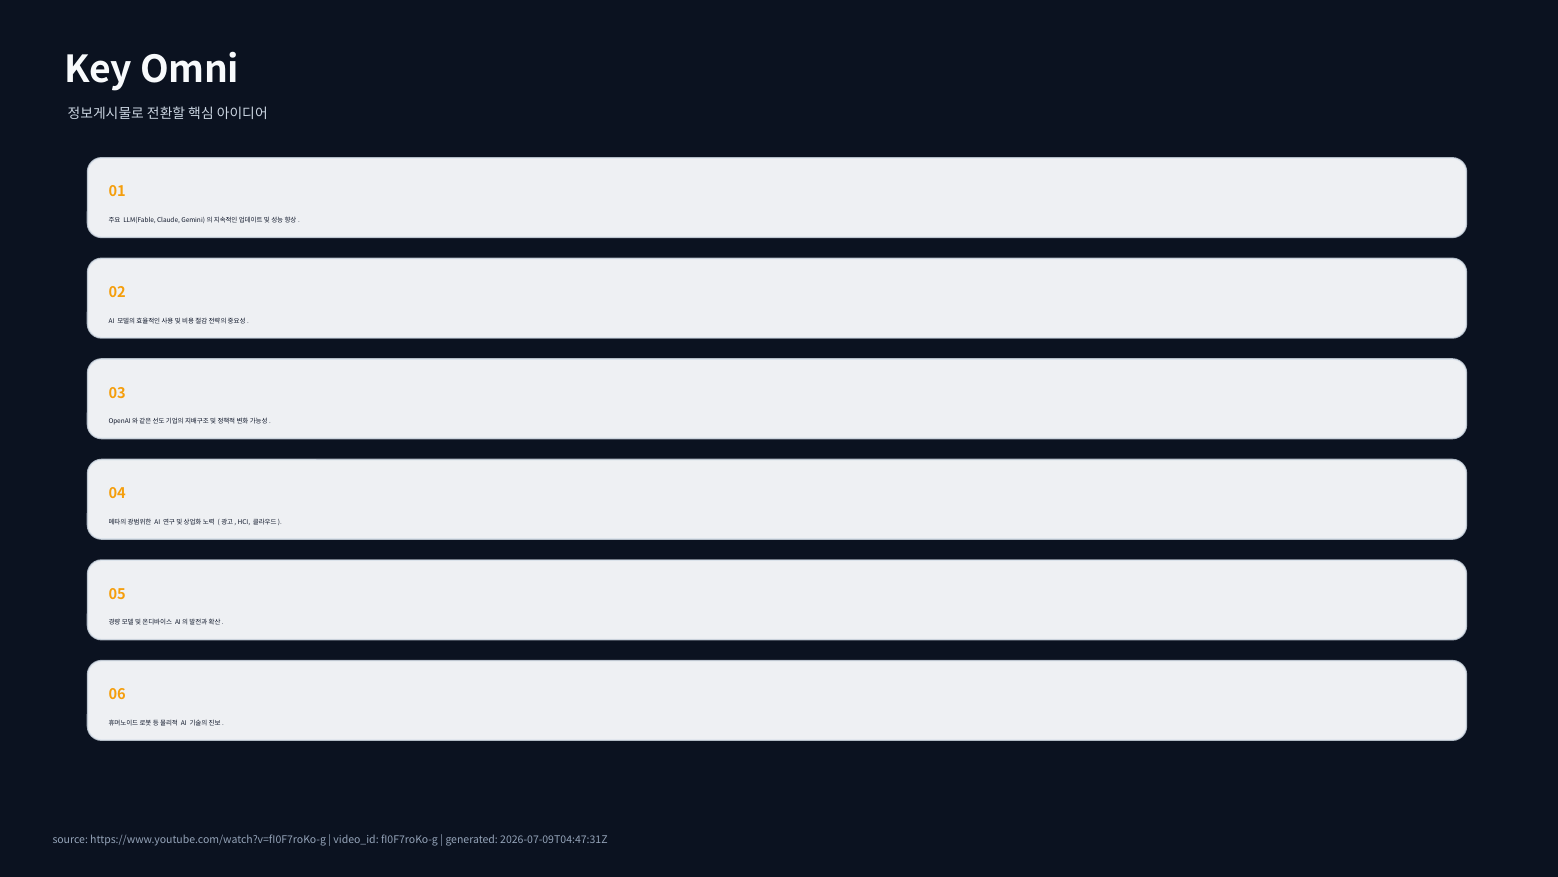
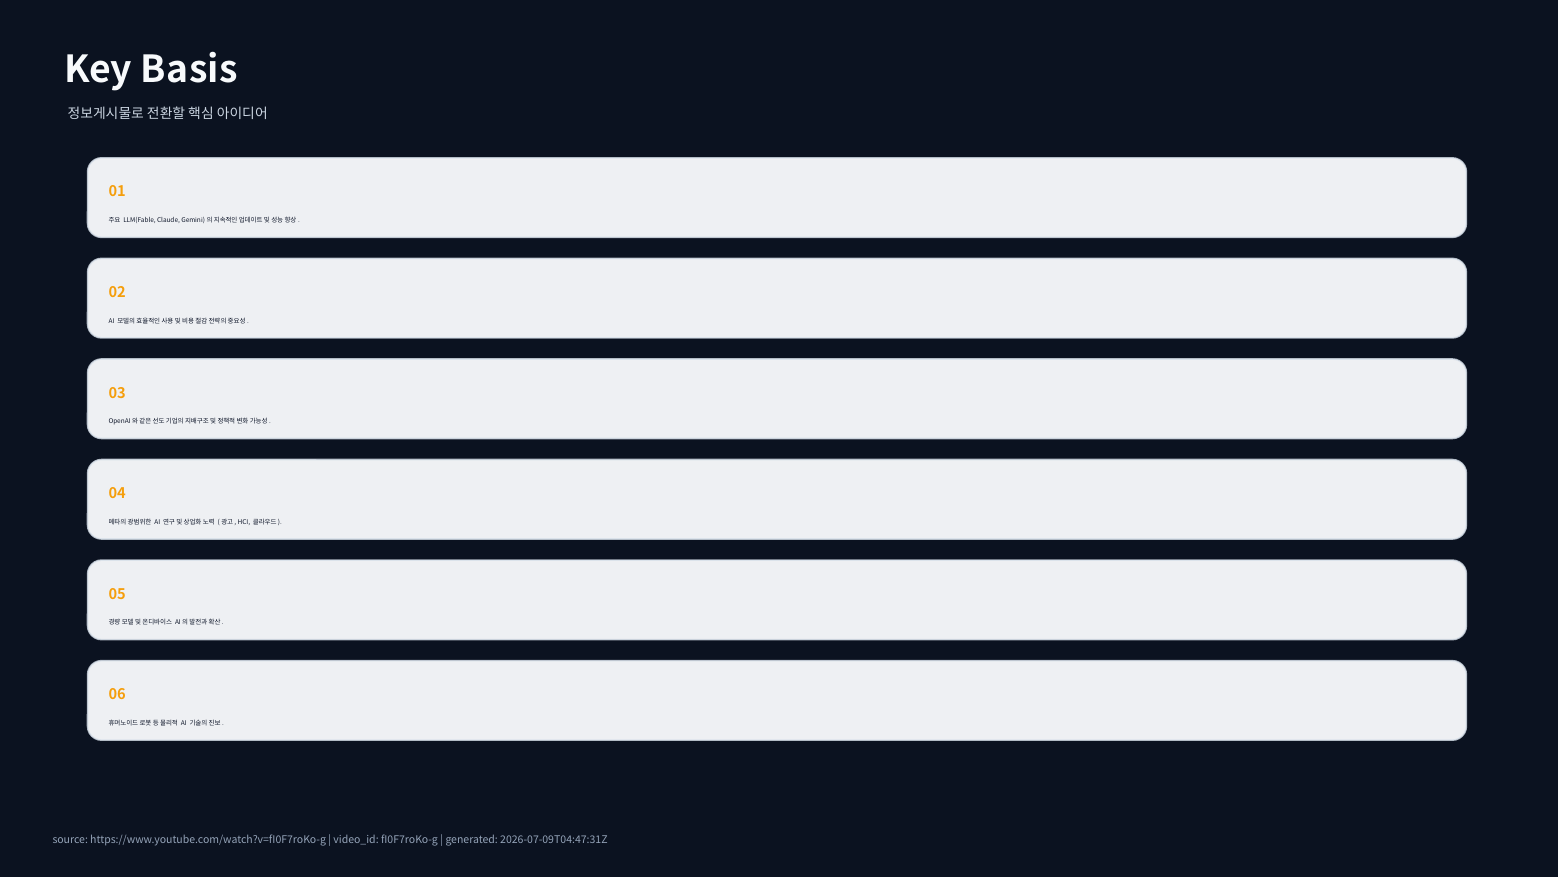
Omni: Omni -> Basis (190, 70)
